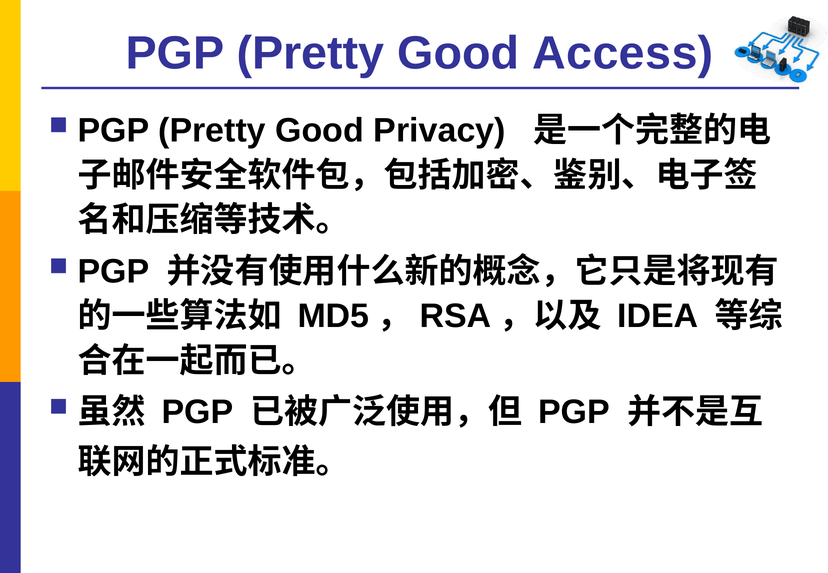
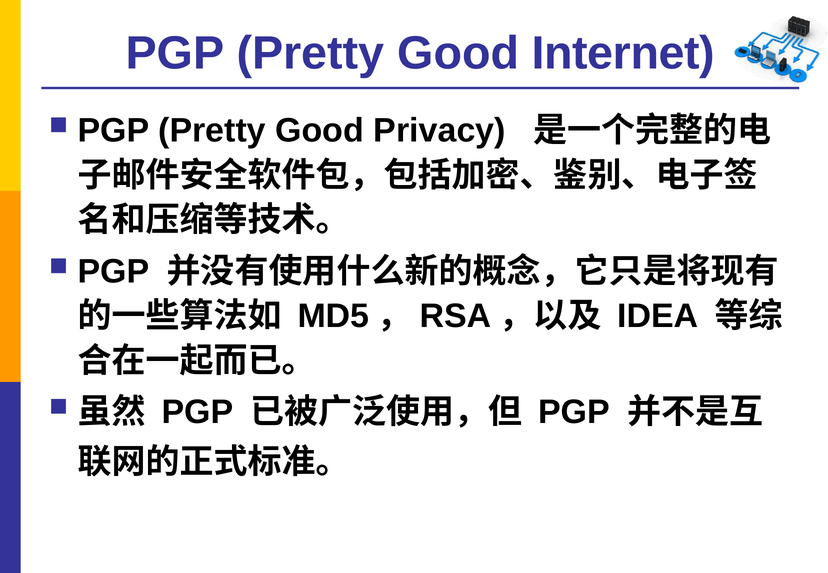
Access: Access -> Internet (623, 53)
